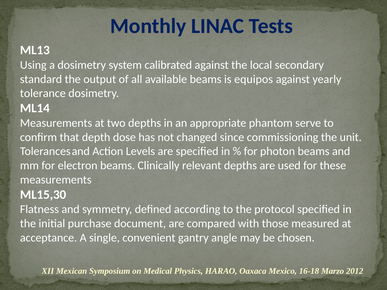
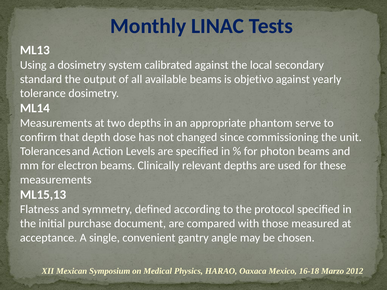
equipos: equipos -> objetivo (254, 79)
ML15,30: ML15,30 -> ML15,13 (43, 195)
